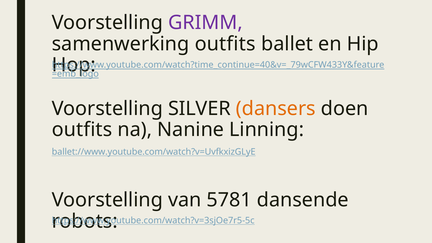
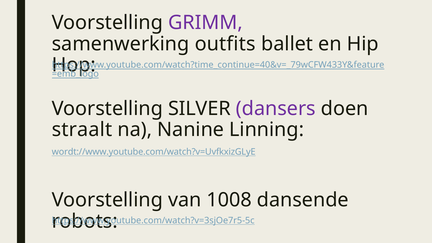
dansers colour: orange -> purple (276, 108)
outfits: outfits -> straalt (82, 130)
ballet://www.youtube.com/watch?v=UvfkxizGLyE: ballet://www.youtube.com/watch?v=UvfkxizGLyE -> wordt://www.youtube.com/watch?v=UvfkxizGLyE (154, 152)
5781: 5781 -> 1008 (229, 200)
